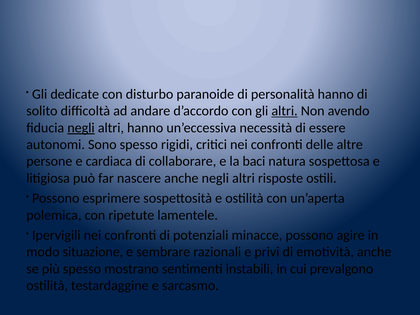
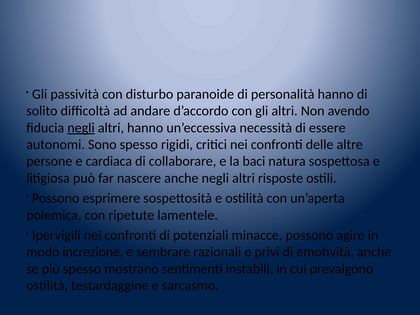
dedicate: dedicate -> passività (75, 94)
altri underline: present -> none (285, 111)
situazione: situazione -> increzione (93, 252)
